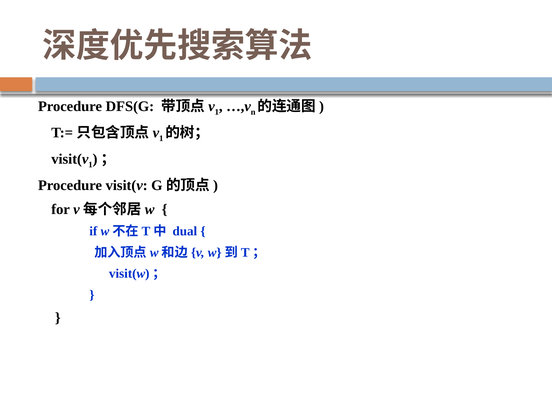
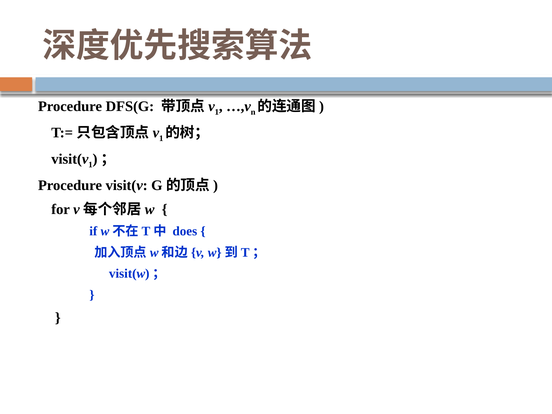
dual: dual -> does (185, 231)
